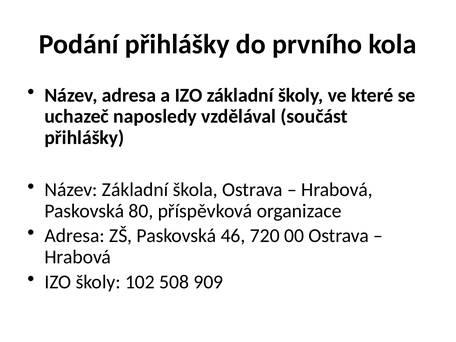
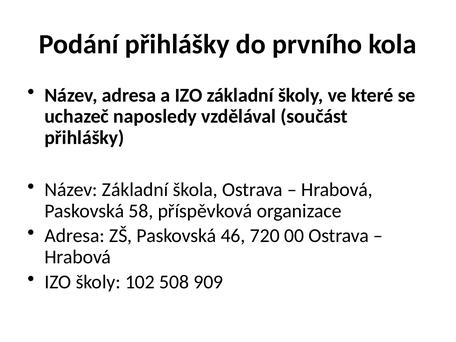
80: 80 -> 58 (141, 211)
